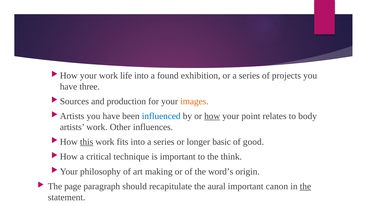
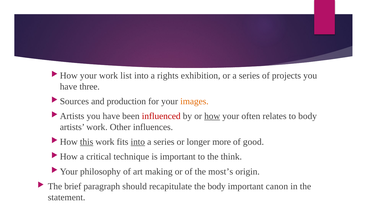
life: life -> list (126, 76)
found: found -> rights (168, 76)
influenced colour: blue -> red (161, 116)
point: point -> often (251, 116)
into underline: none -> present (138, 142)
basic: basic -> more (222, 142)
word’s: word’s -> most’s (221, 172)
page: page -> brief (73, 187)
the aural: aural -> body (217, 187)
the underline: present -> none (305, 187)
